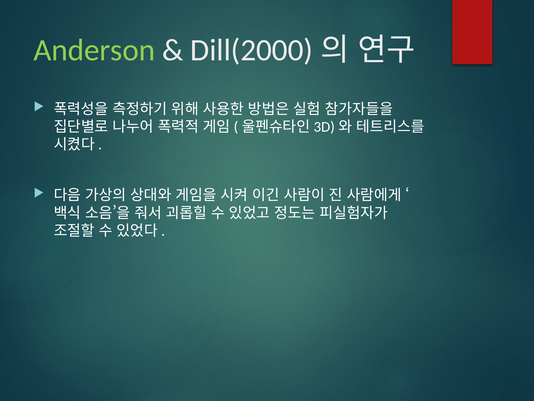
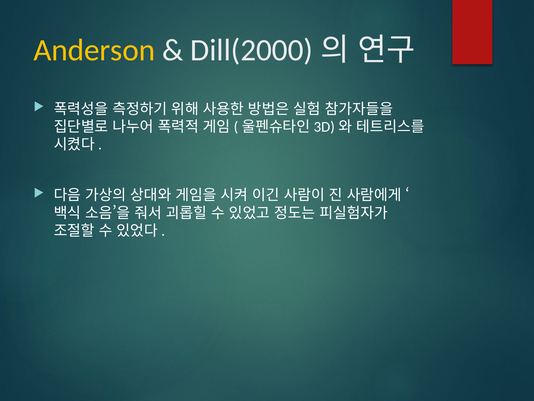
Anderson colour: light green -> yellow (94, 50)
